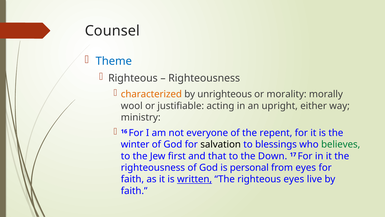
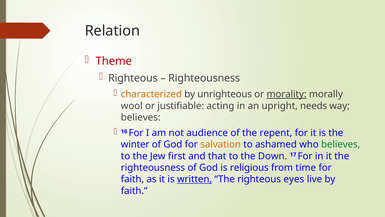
Counsel: Counsel -> Relation (112, 31)
Theme colour: blue -> red (114, 61)
morality underline: none -> present (287, 94)
either: either -> needs (314, 106)
ministry: ministry -> believes (141, 117)
everyone: everyone -> audience (207, 133)
salvation colour: black -> orange (221, 144)
blessings: blessings -> ashamed (276, 144)
personal: personal -> religious (249, 167)
from eyes: eyes -> time (306, 167)
